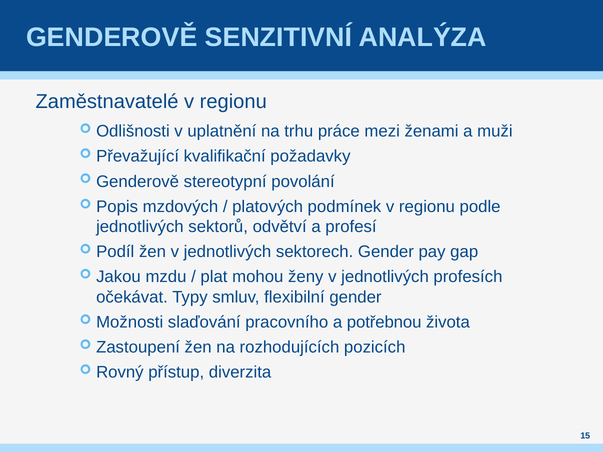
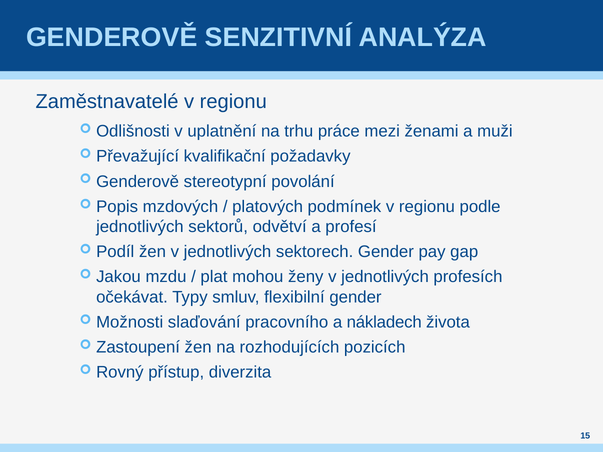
potřebnou: potřebnou -> nákladech (384, 322)
